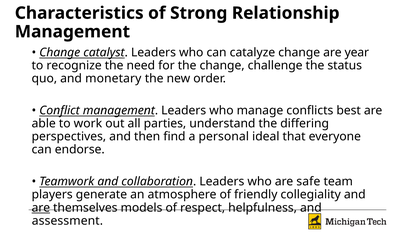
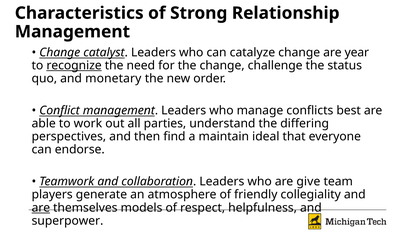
recognize underline: none -> present (74, 66)
personal: personal -> maintain (224, 137)
safe: safe -> give (308, 182)
assessment: assessment -> superpower (67, 221)
